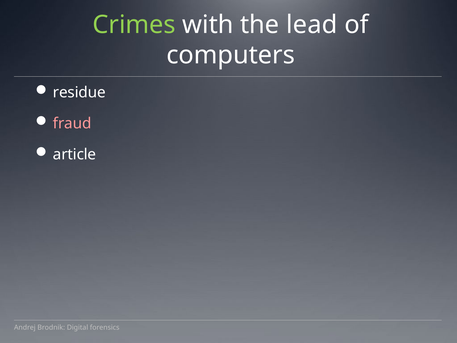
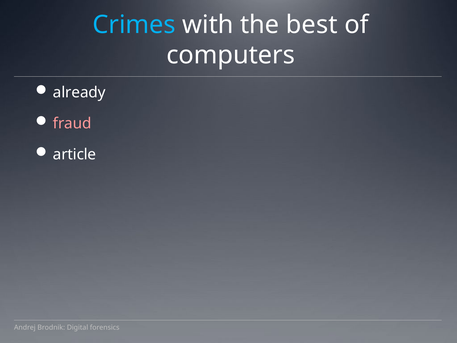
Crimes colour: light green -> light blue (134, 25)
lead: lead -> best (312, 25)
residue: residue -> already (79, 92)
